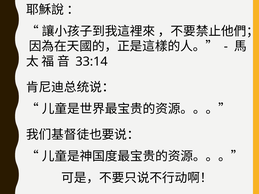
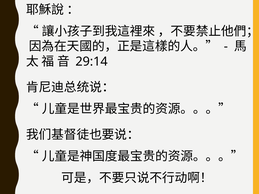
33:14: 33:14 -> 29:14 (92, 62)
